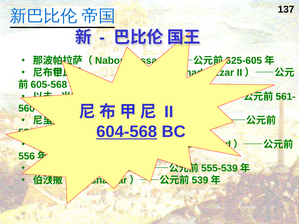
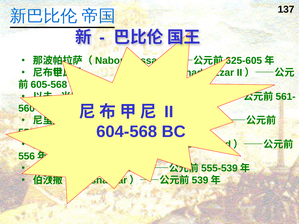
604-568 underline: present -> none (127, 132)
